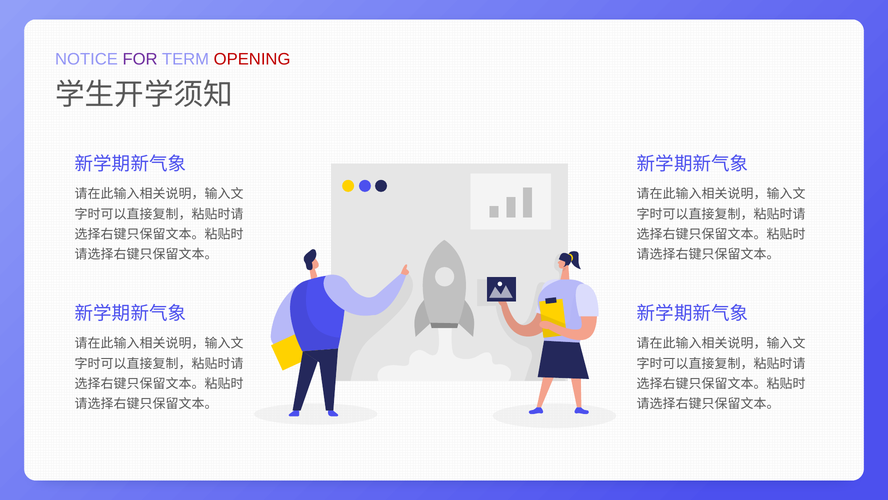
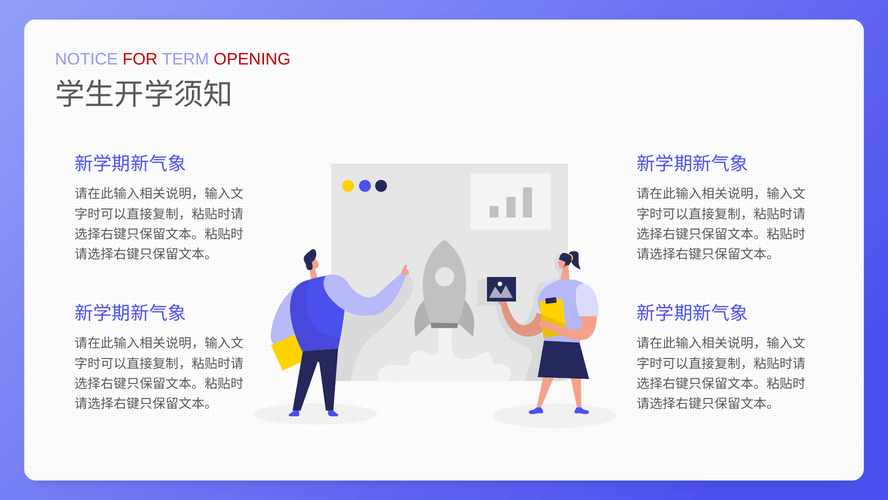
FOR colour: purple -> red (140, 59)
